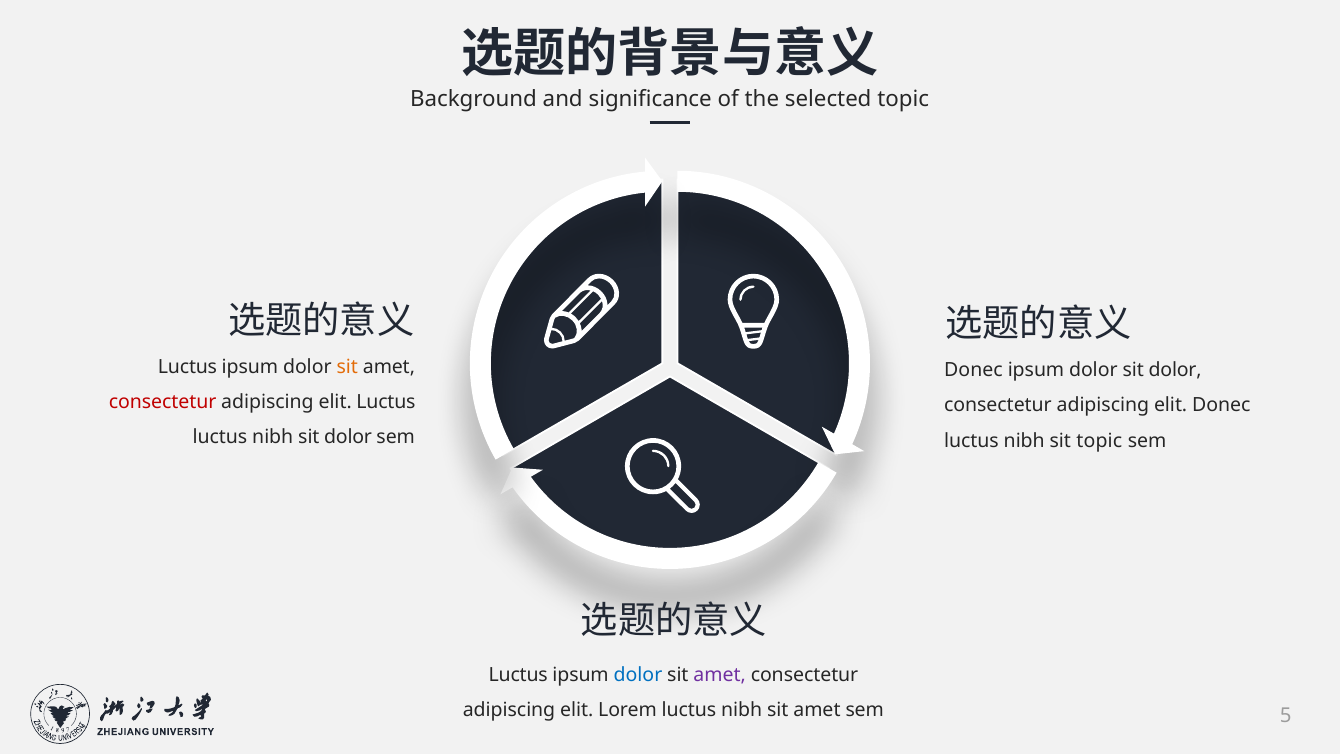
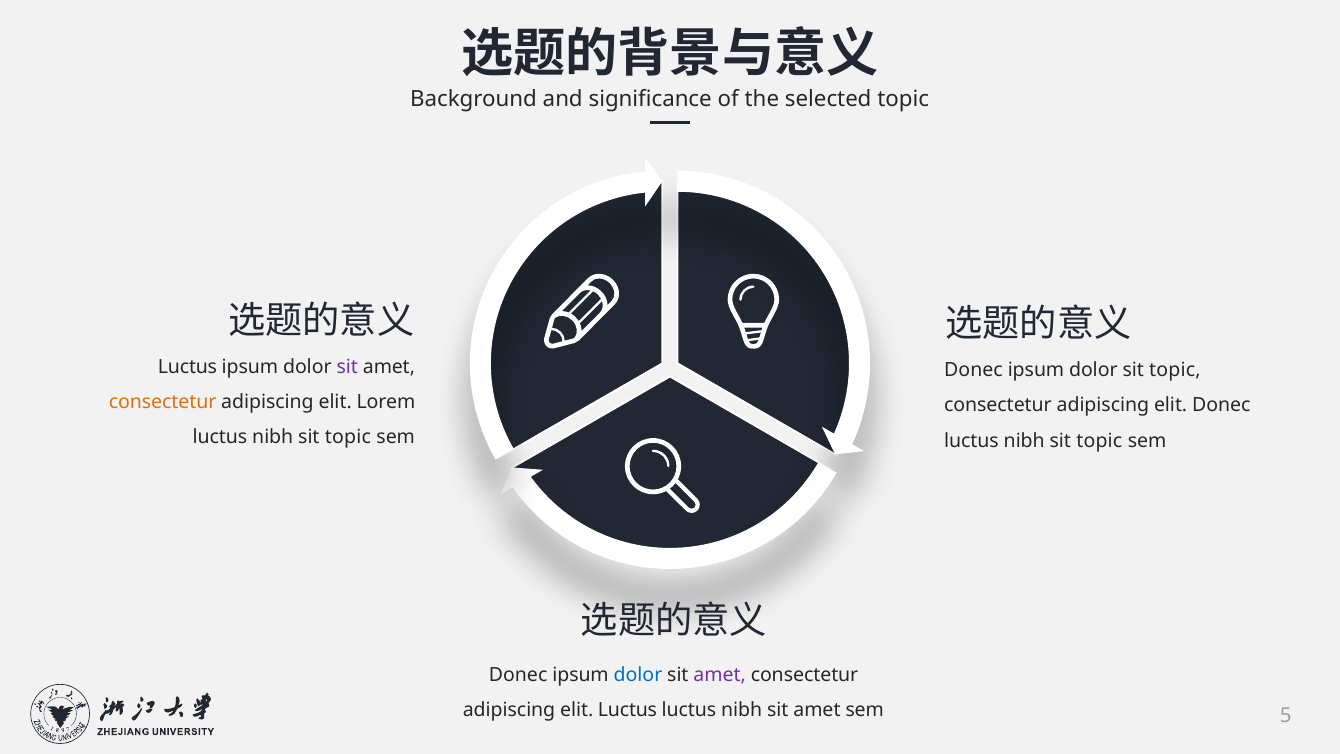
sit colour: orange -> purple (347, 367)
dolor sit dolor: dolor -> topic (1175, 370)
consectetur colour: red -> orange (163, 402)
elit Luctus: Luctus -> Lorem (386, 402)
dolor: dolor -> topic (348, 437)
Luctus: Luctus -> Donec (518, 675)
elit Lorem: Lorem -> Luctus (628, 710)
